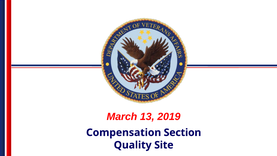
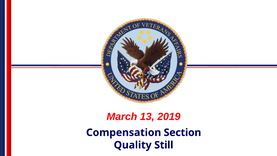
Site: Site -> Still (164, 145)
